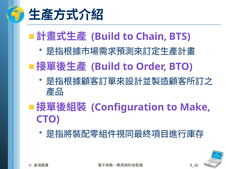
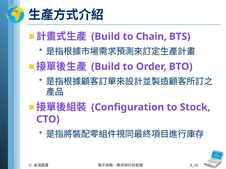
Make: Make -> Stock (195, 107)
